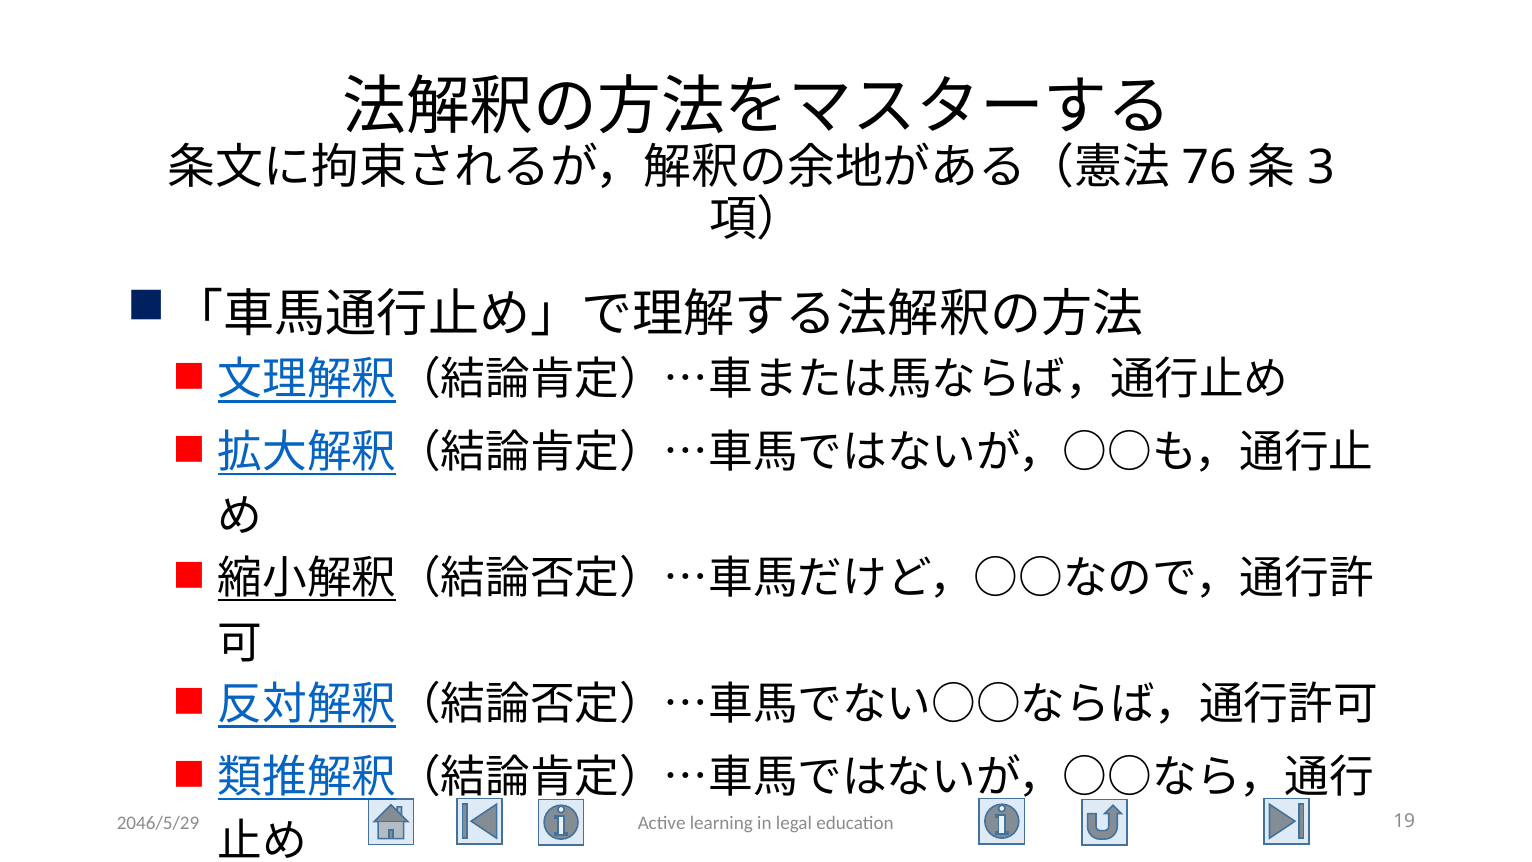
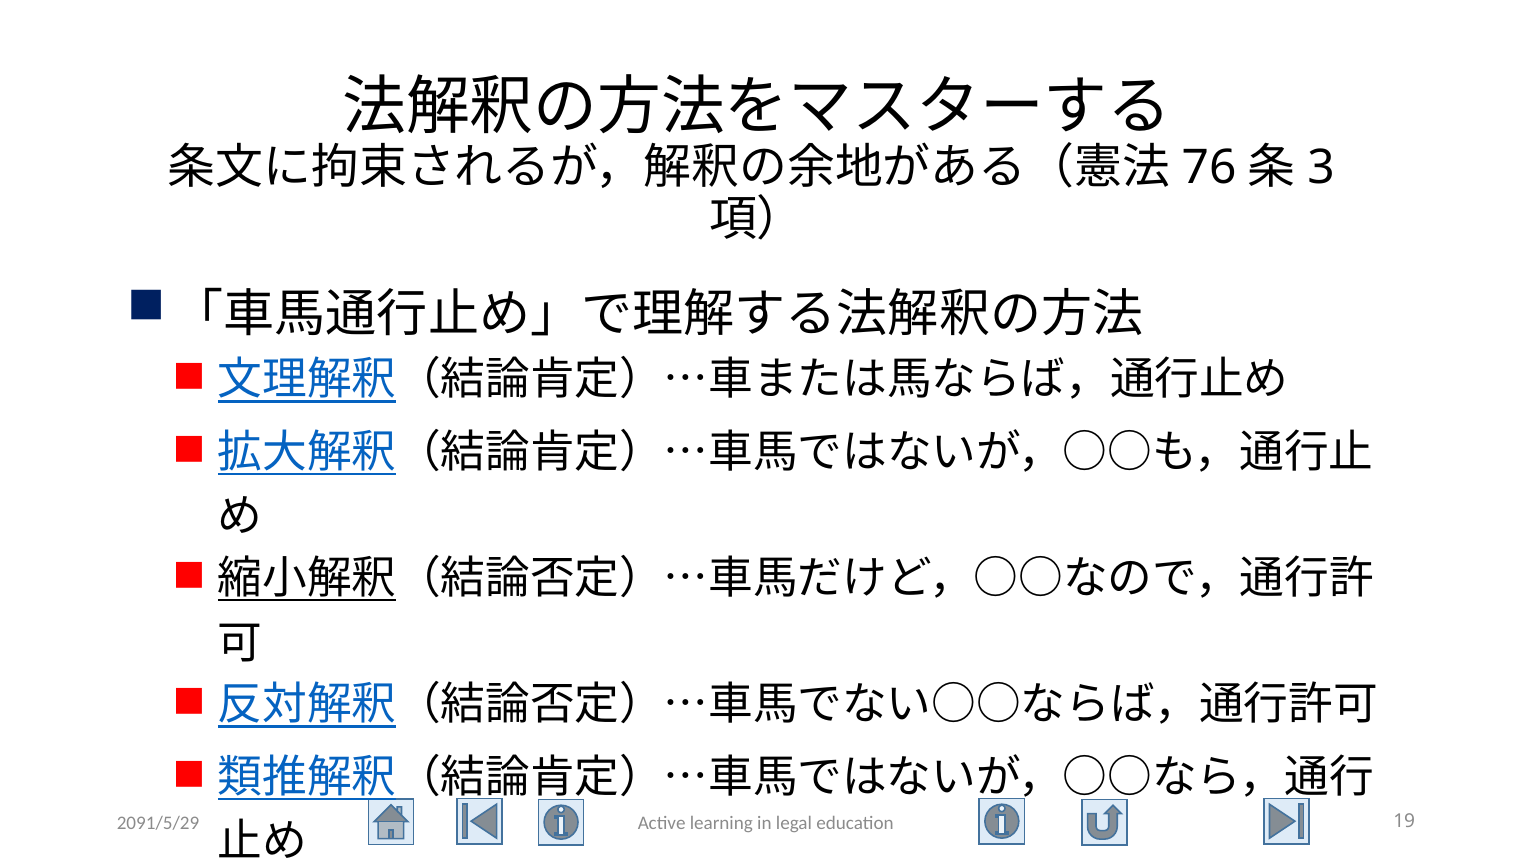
2046/5/29: 2046/5/29 -> 2091/5/29 (158, 823)
